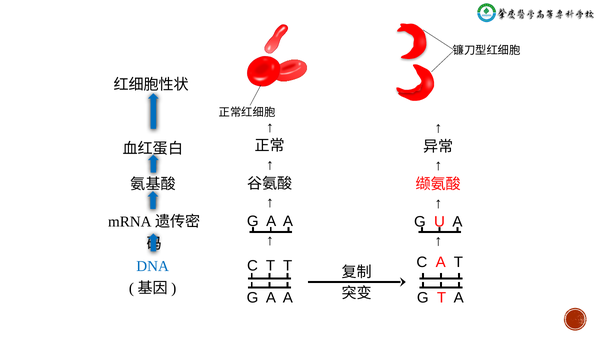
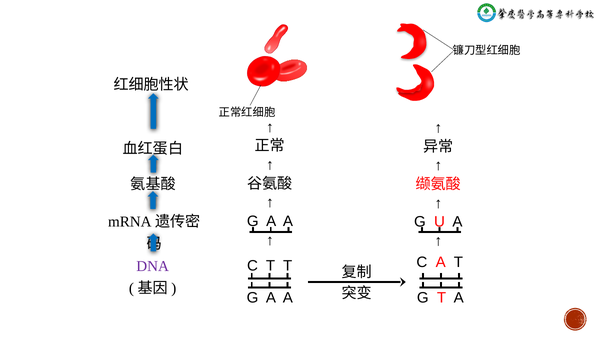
DNA colour: blue -> purple (153, 266)
